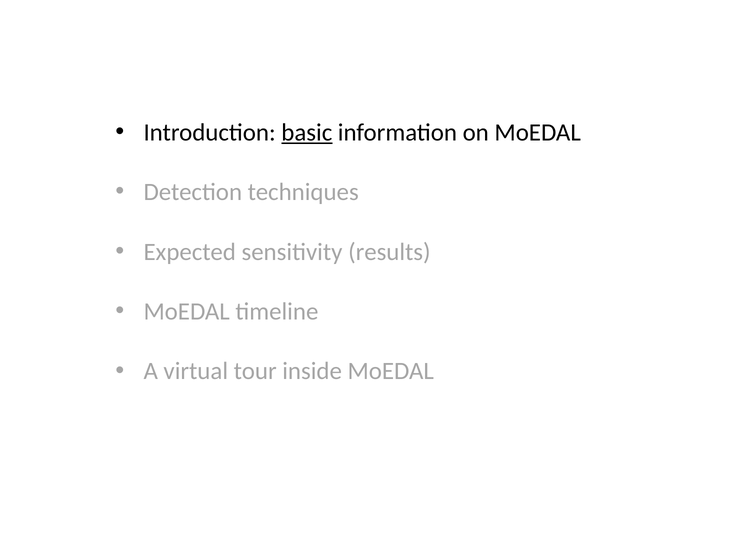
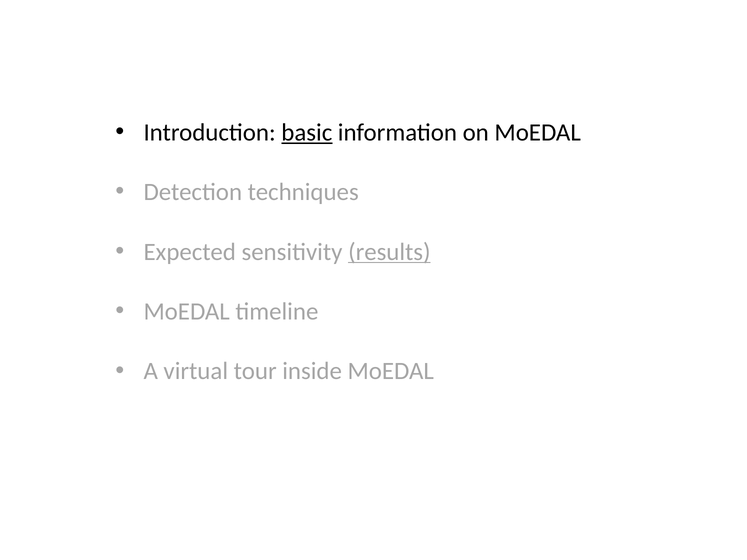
results underline: none -> present (389, 252)
